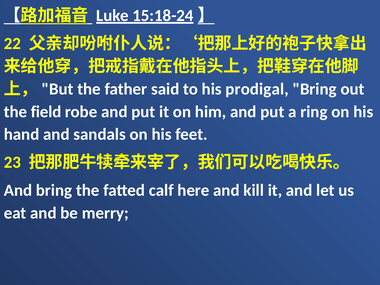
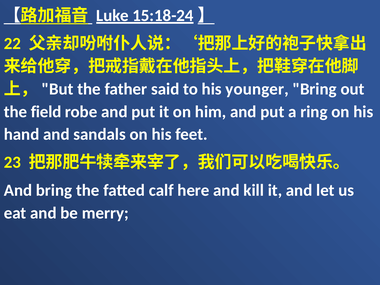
prodigal: prodigal -> younger (257, 89)
